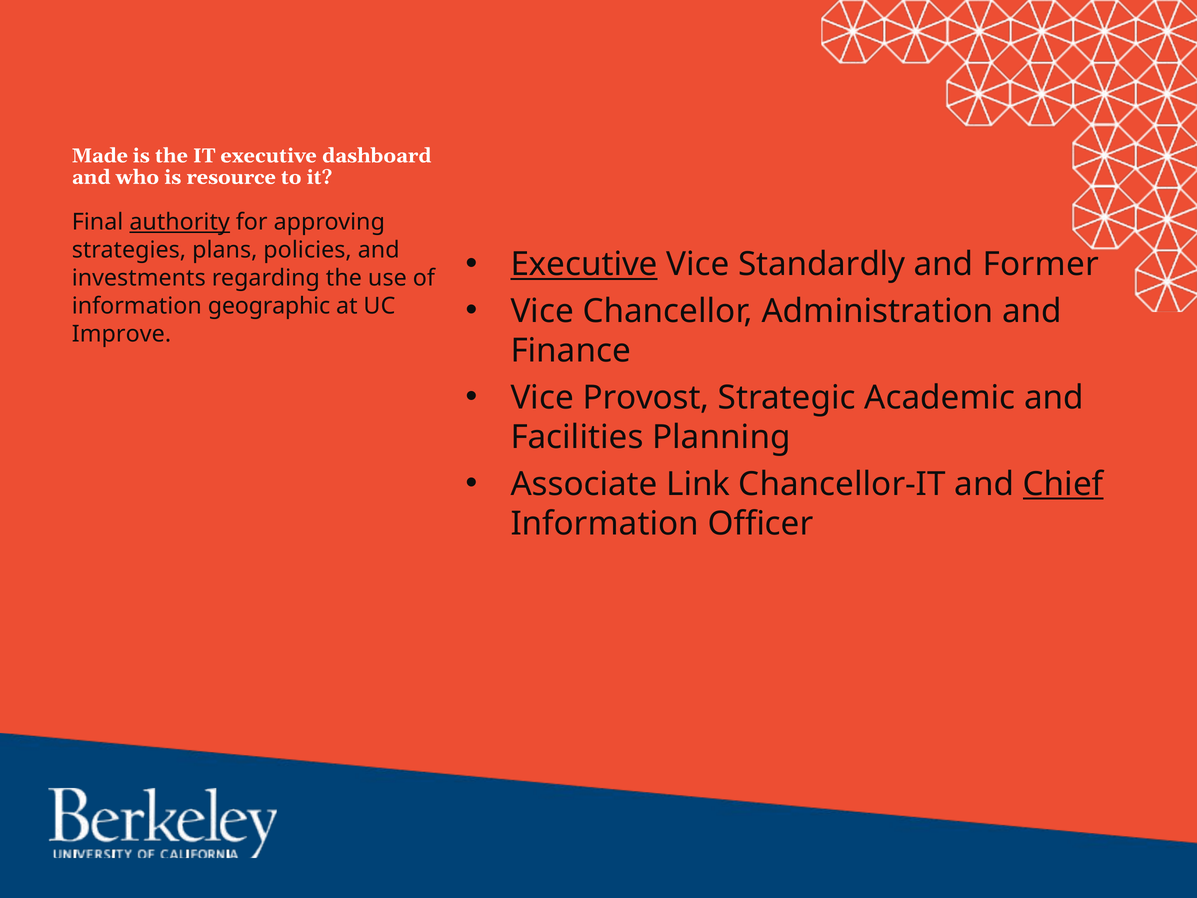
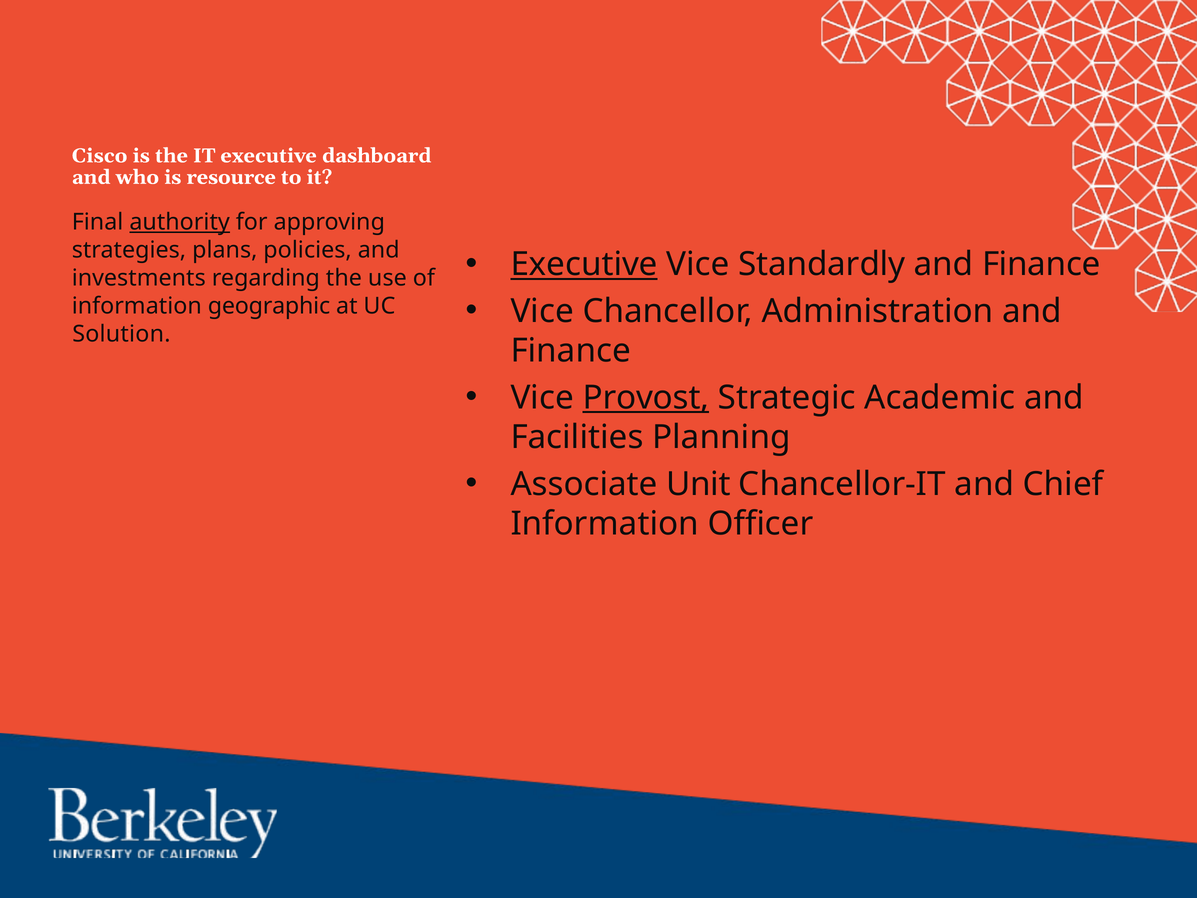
Made: Made -> Cisco (100, 156)
Former: Former -> Finance (1041, 264)
Improve: Improve -> Solution (121, 334)
Provost underline: none -> present (646, 397)
Link: Link -> Unit (698, 484)
Chief underline: present -> none (1063, 484)
